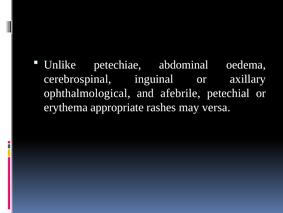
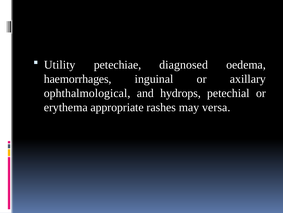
Unlike: Unlike -> Utility (60, 64)
abdominal: abdominal -> diagnosed (184, 64)
cerebrospinal: cerebrospinal -> haemorrhages (78, 79)
afebrile: afebrile -> hydrops (181, 93)
